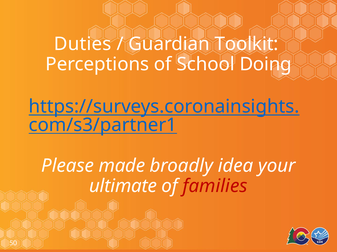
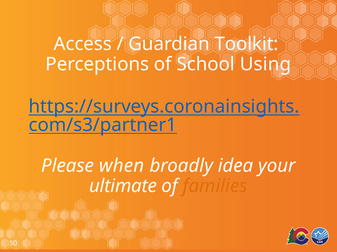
Duties: Duties -> Access (83, 44)
Doing: Doing -> Using (265, 64)
made: made -> when (122, 166)
families colour: red -> orange (215, 186)
